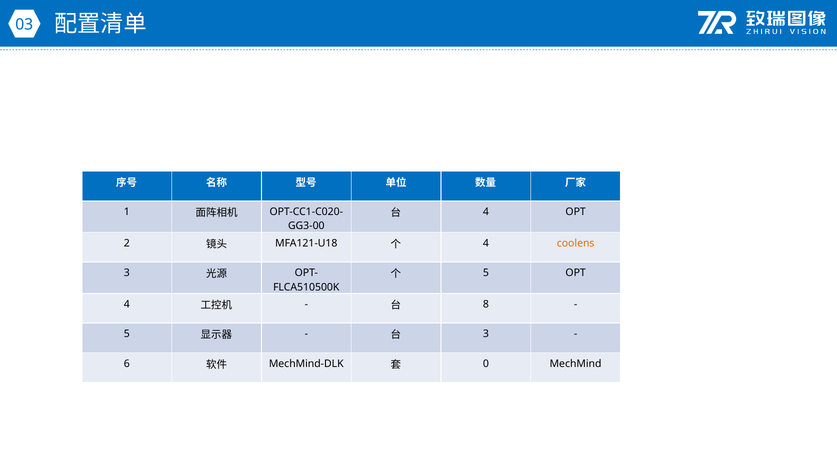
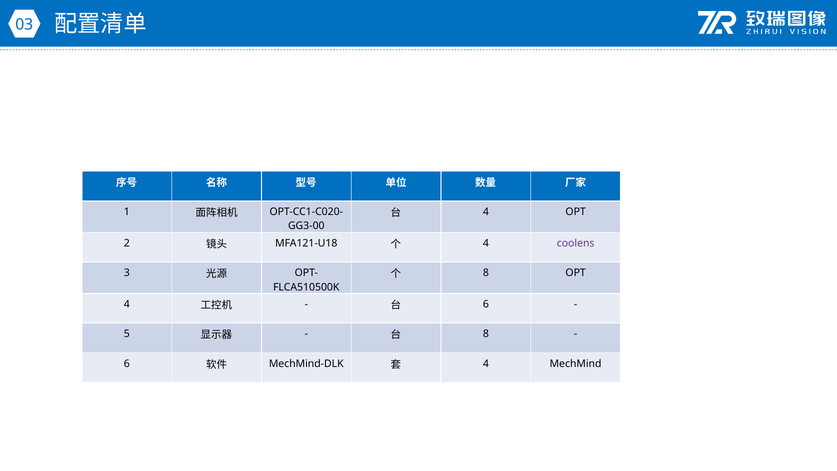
coolens colour: orange -> purple (576, 243)
5: 5 -> 8 (486, 273)
8: 8 -> 6 (486, 304)
3: 3 -> 8 (486, 334)
0: 0 -> 4 (486, 363)
